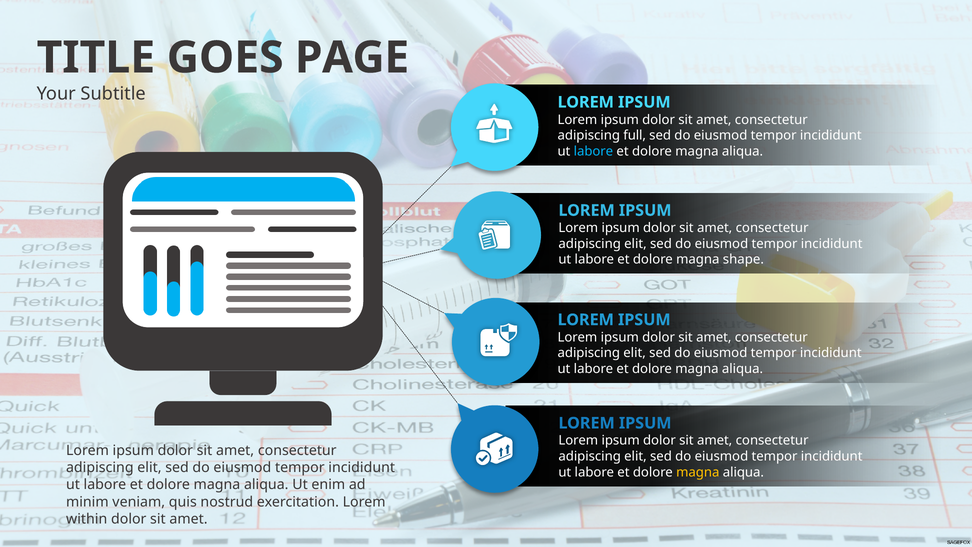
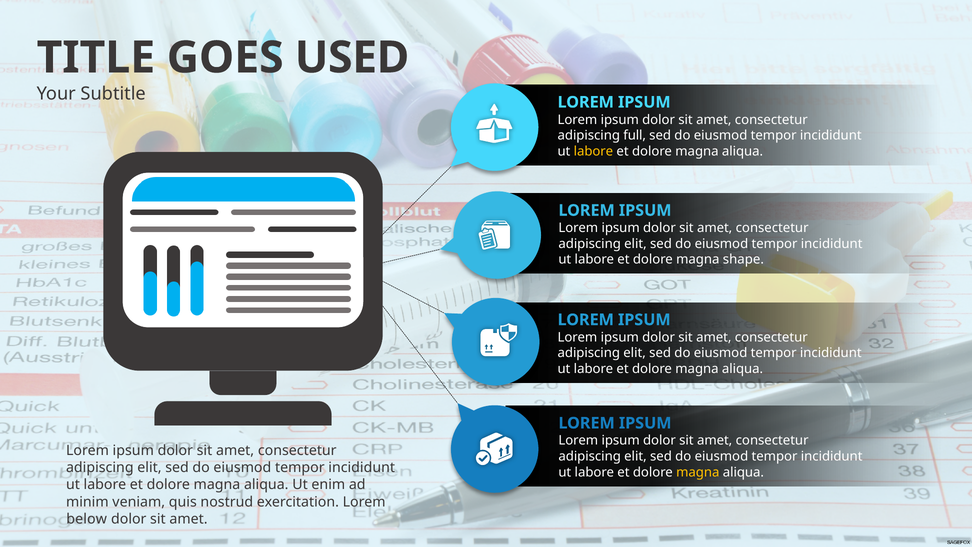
PAGE: PAGE -> USED (352, 58)
labore colour: light blue -> yellow (593, 151)
within: within -> below (87, 519)
